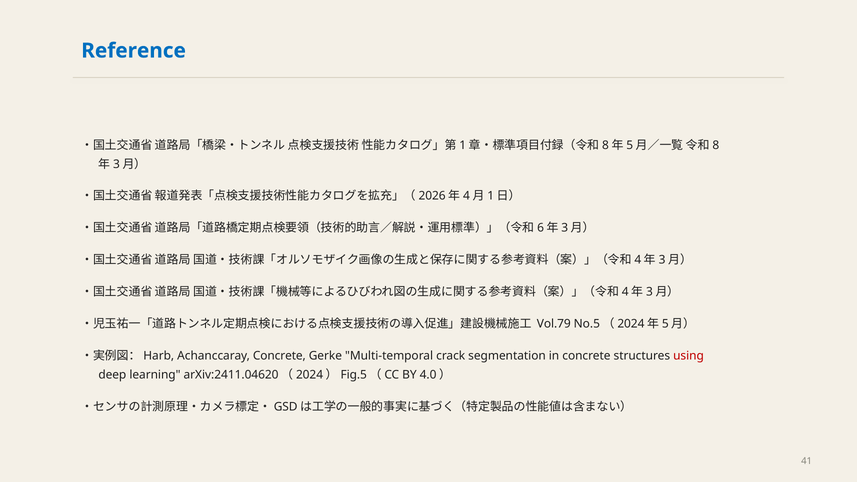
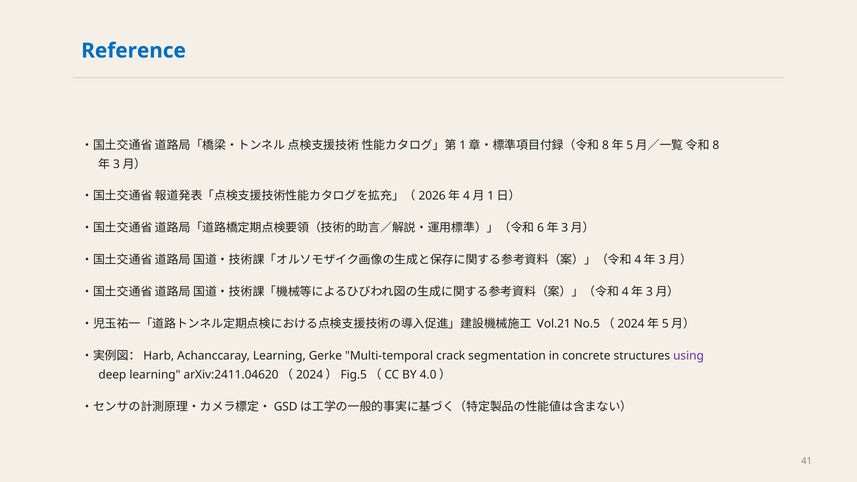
Vol.79: Vol.79 -> Vol.21 (554, 324)
Achanccaray Concrete: Concrete -> Learning (279, 356)
using colour: red -> purple (689, 356)
